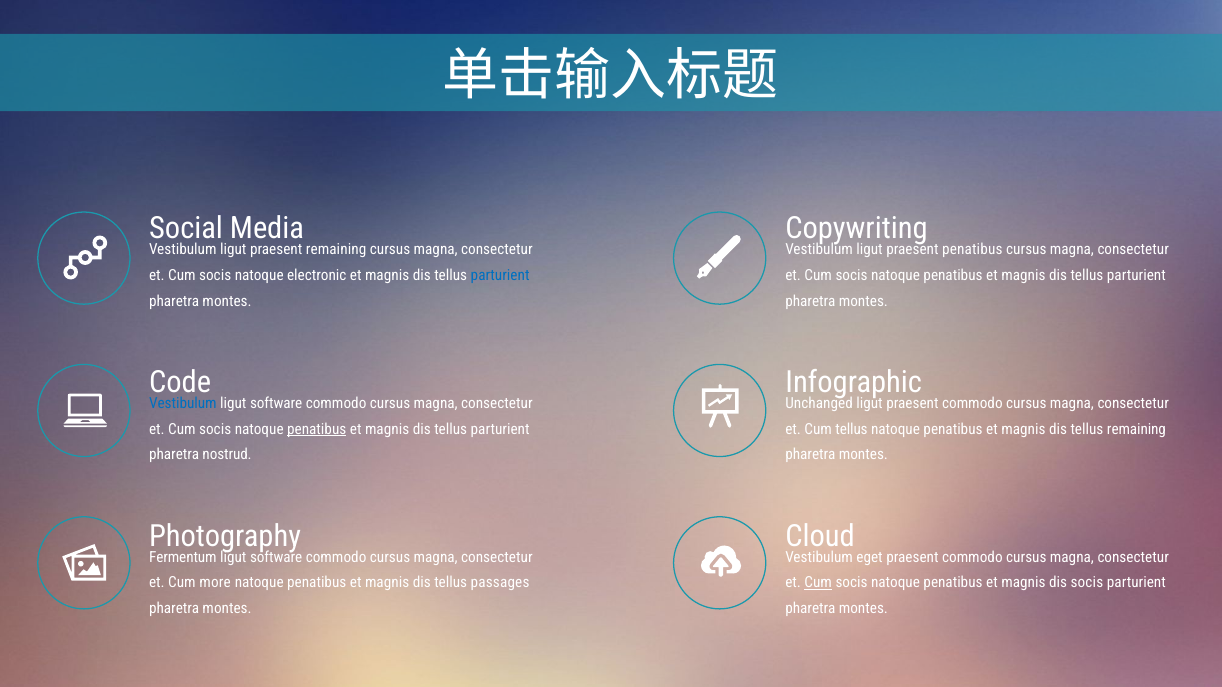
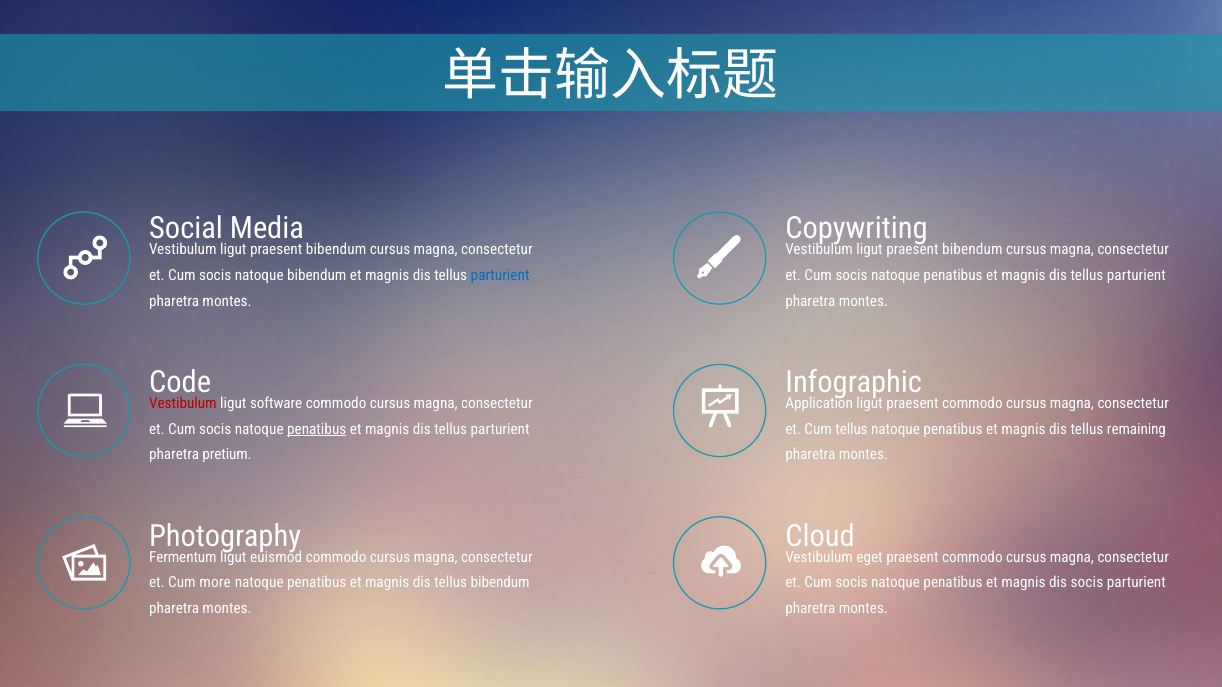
remaining: remaining -> bibendum (336, 250)
penatibus: penatibus -> bibendum (972, 250)
natoque electronic: electronic -> bibendum (317, 276)
Vestibulum colour: blue -> red (183, 404)
Unchanged: Unchanged -> Application (819, 404)
nostrud: nostrud -> pretium (227, 455)
software: software -> euismod (276, 557)
tellus passages: passages -> bibendum (500, 583)
Cum underline: present -> none (818, 583)
